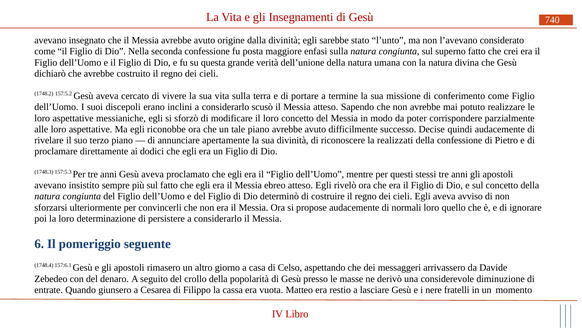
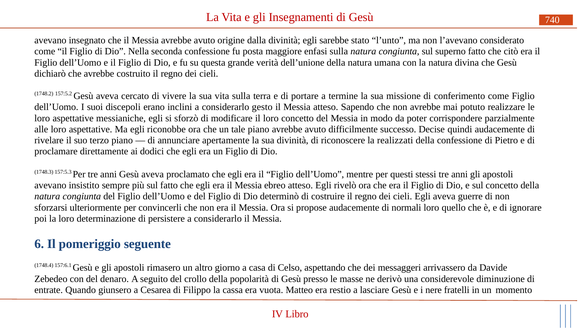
crei: crei -> citò (511, 51)
scusò: scusò -> gesto (262, 107)
avviso: avviso -> guerre (470, 196)
